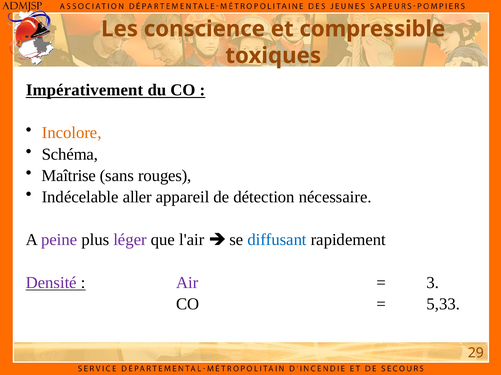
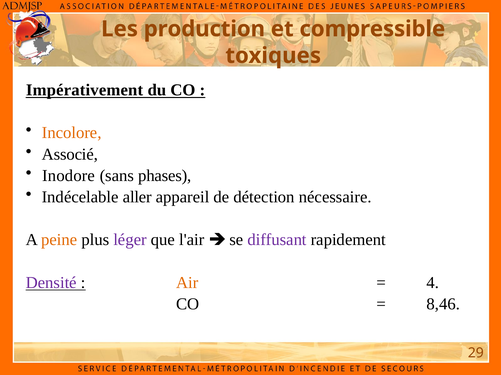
conscience: conscience -> production (204, 29)
Schéma: Schéma -> Associé (70, 155)
Maîtrise: Maîtrise -> Inodore (69, 176)
rouges: rouges -> phases (165, 176)
peine colour: purple -> orange (59, 240)
diffusant colour: blue -> purple (277, 240)
Air colour: purple -> orange (187, 283)
3: 3 -> 4 (433, 283)
5,33: 5,33 -> 8,46 (443, 305)
